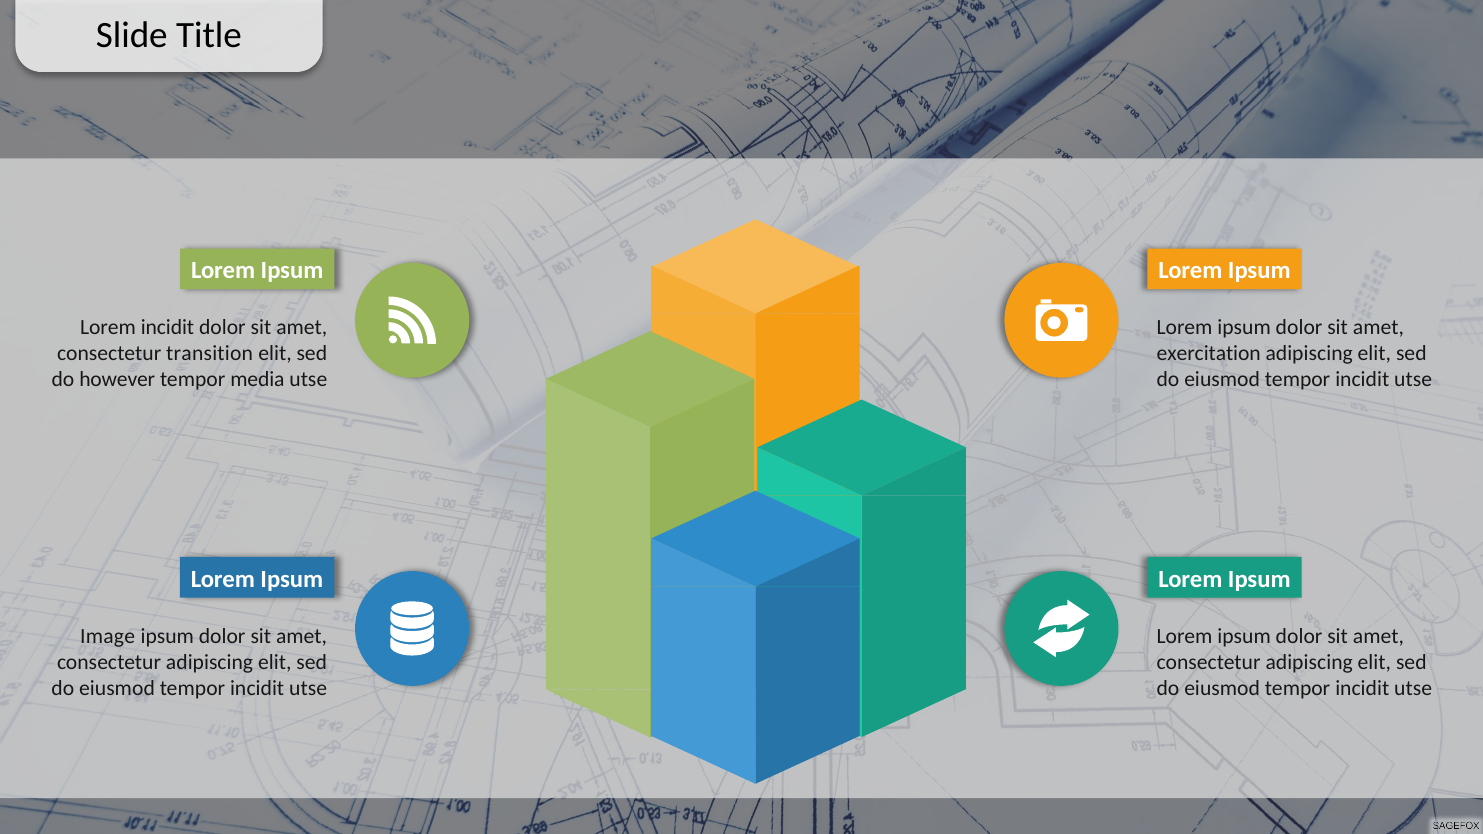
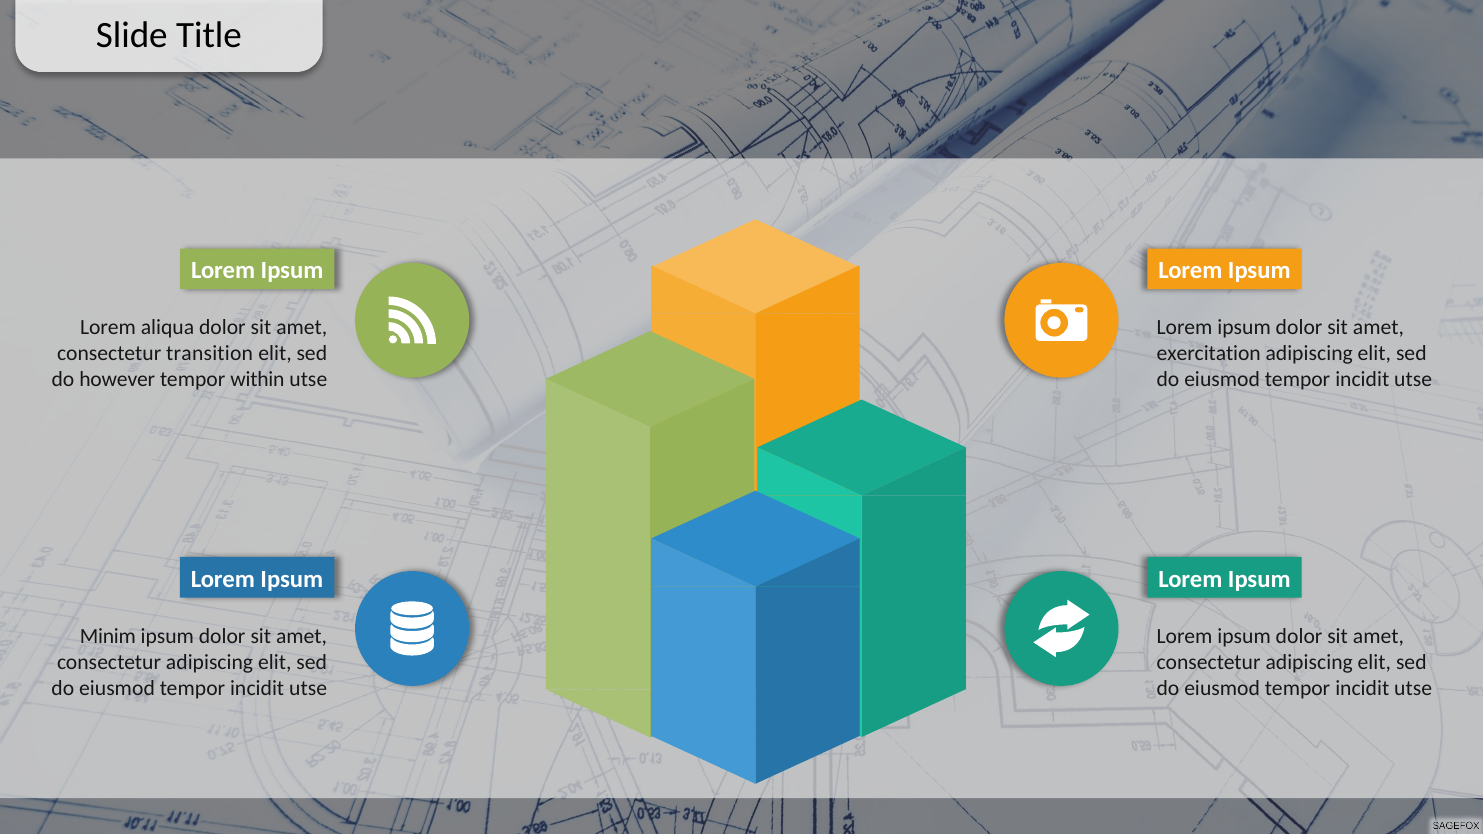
Lorem incidit: incidit -> aliqua (167, 328)
media: media -> within (257, 380)
Image: Image -> Minim (108, 636)
